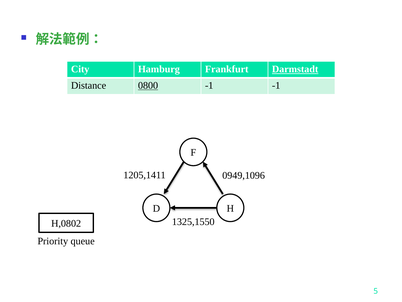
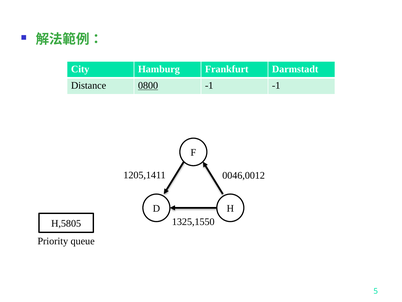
Darmstadt underline: present -> none (295, 69)
0949,1096: 0949,1096 -> 0046,0012 (244, 175)
H,0802: H,0802 -> H,5805 (66, 223)
